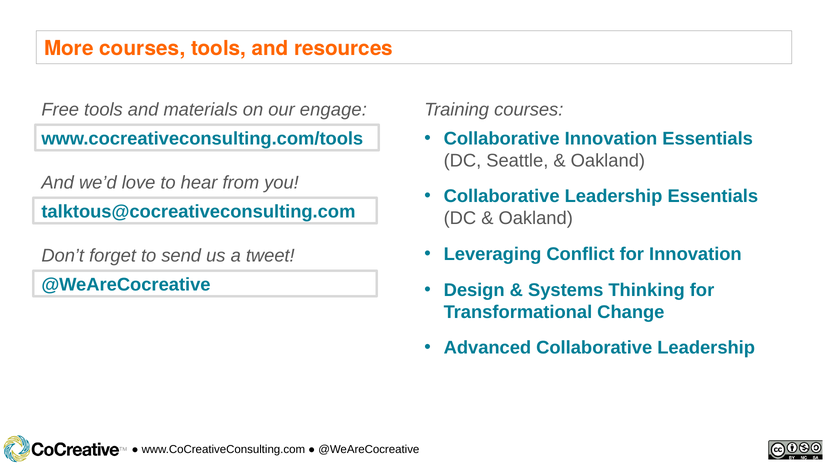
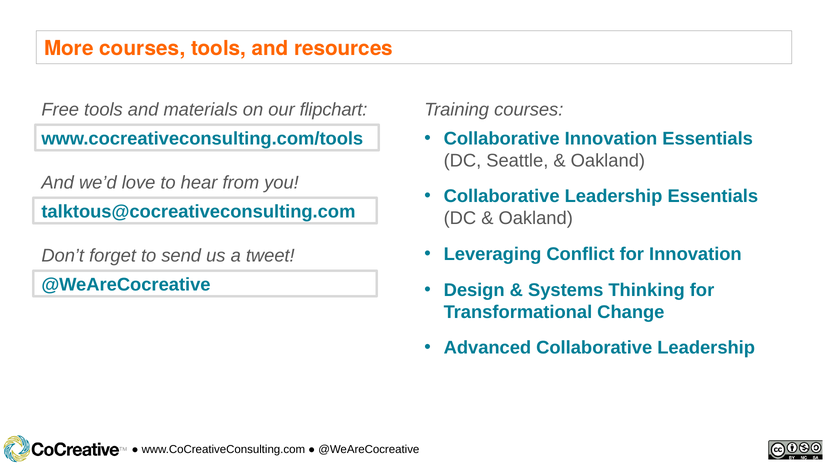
engage: engage -> flipchart (334, 110)
